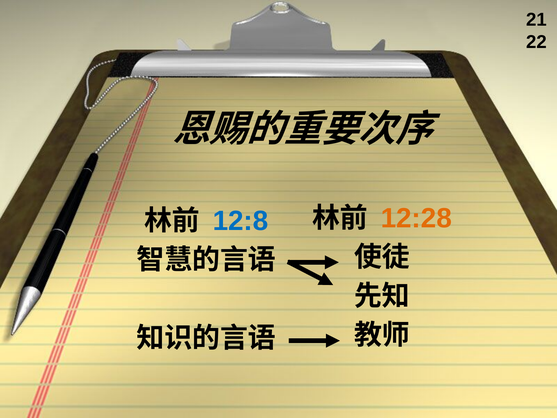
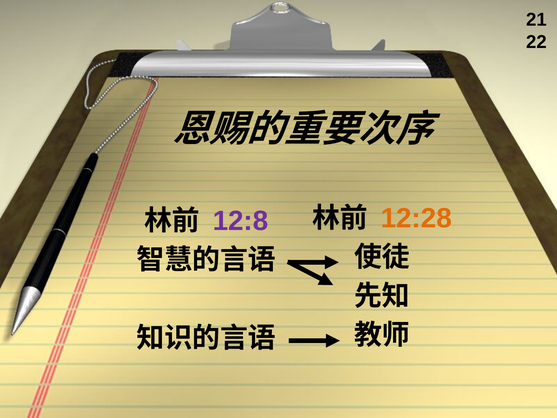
12:8 colour: blue -> purple (241, 221)
